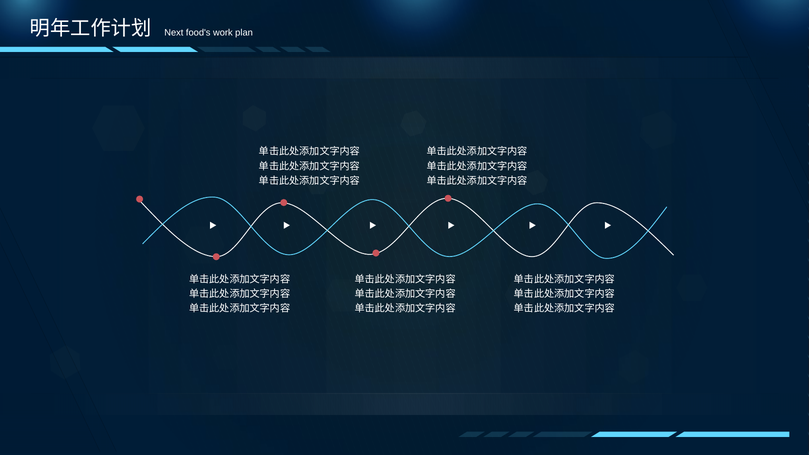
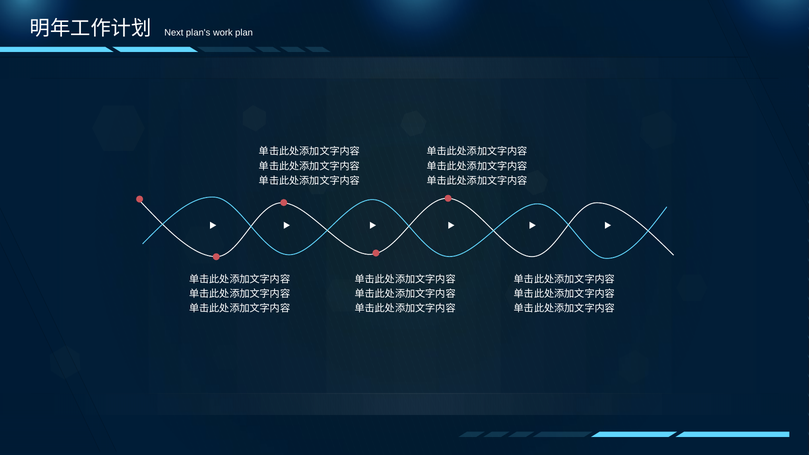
food's: food's -> plan's (198, 33)
